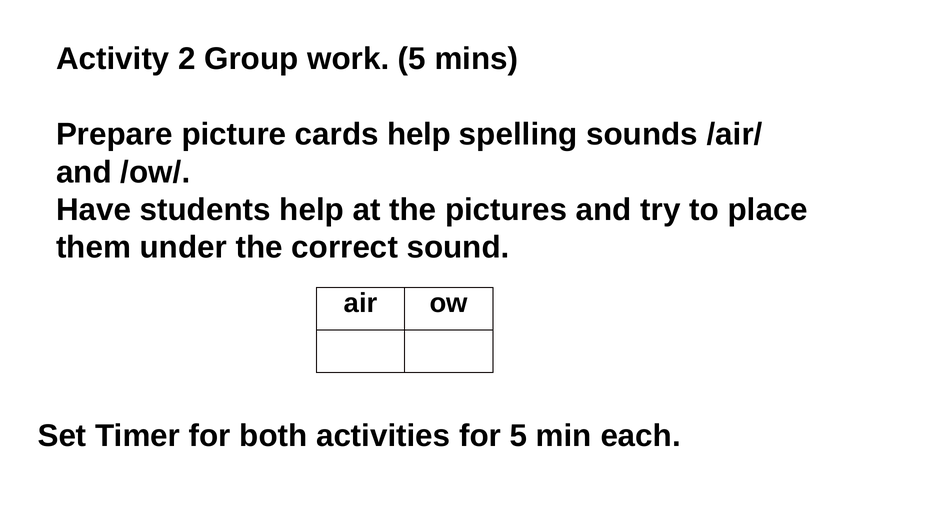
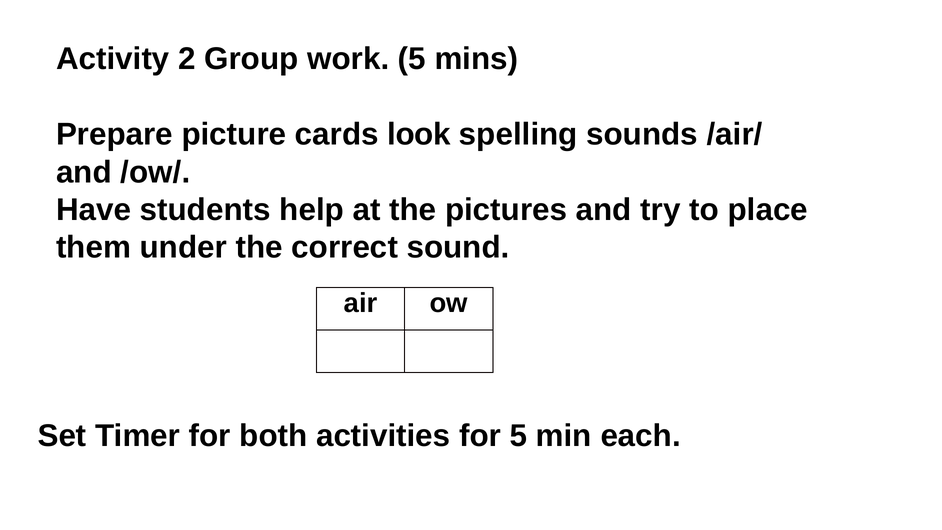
cards help: help -> look (419, 134)
